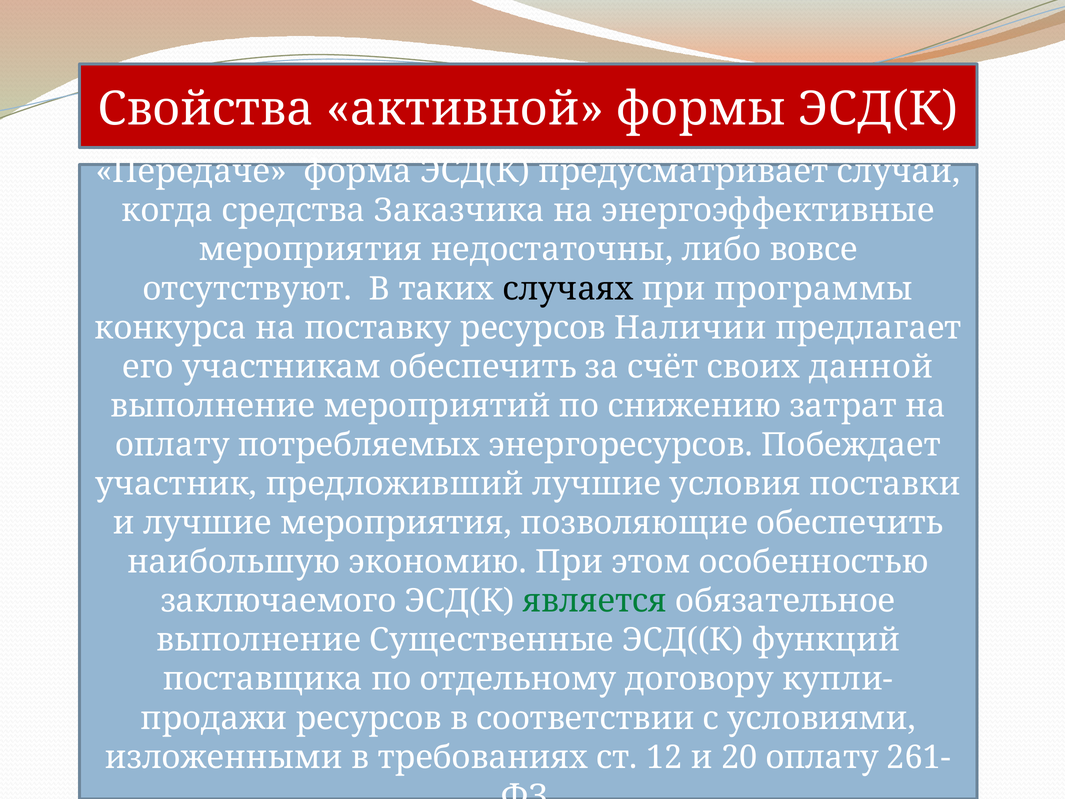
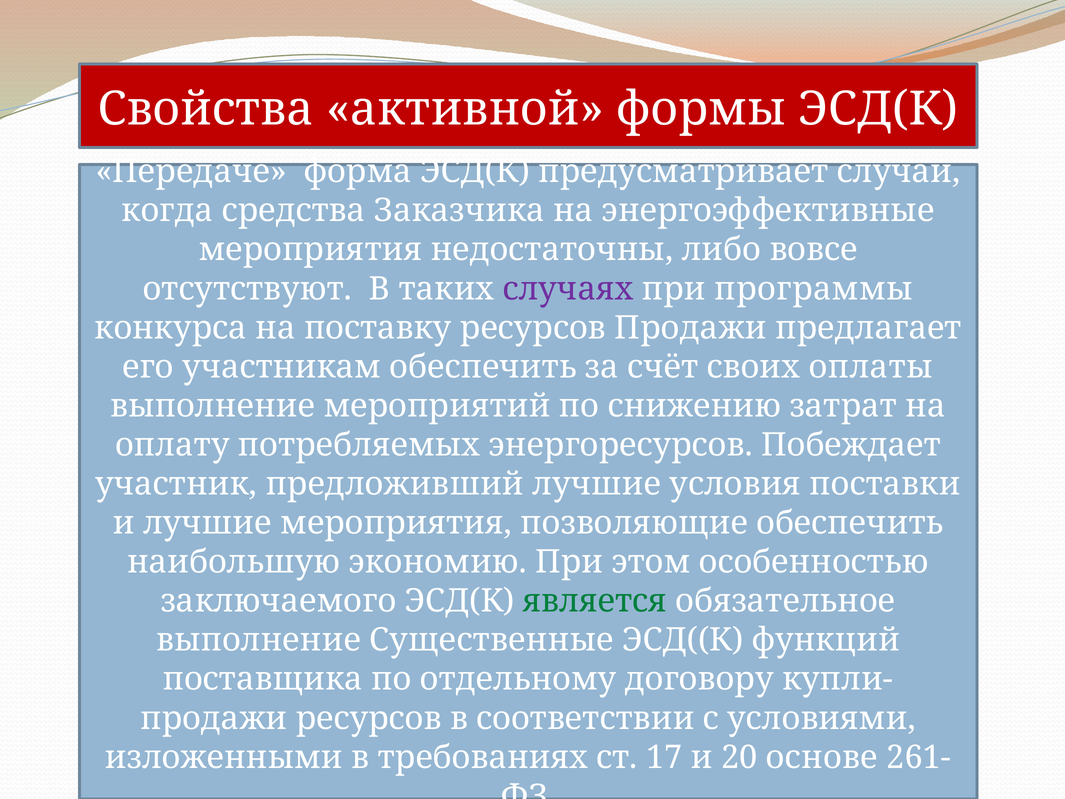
случаях colour: black -> purple (568, 289)
ресурсов Наличии: Наличии -> Продажи (691, 328)
данной: данной -> оплаты (871, 367)
12: 12 -> 17 (664, 757)
20 оплату: оплату -> основе (822, 757)
